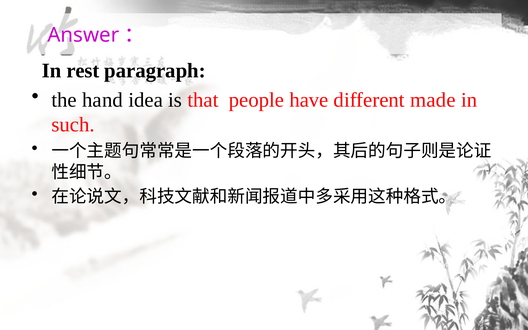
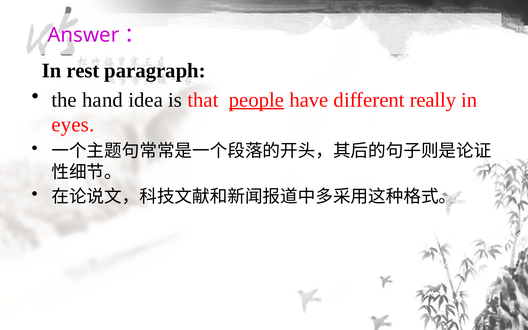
people underline: none -> present (257, 100)
made: made -> really (433, 100)
such: such -> eyes (73, 125)
